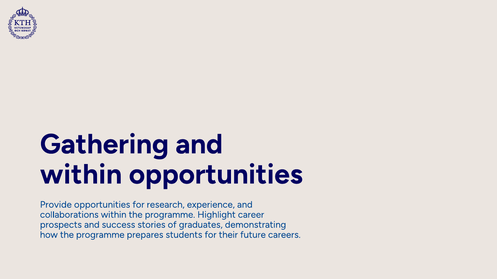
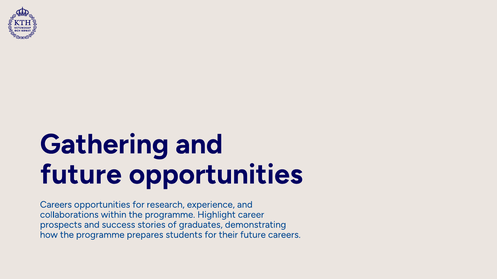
within: within -> future (81, 175)
Provide: Provide -> Careers (56, 205)
